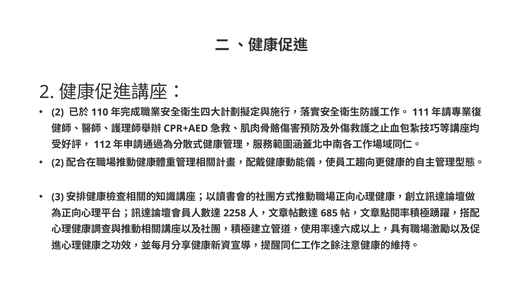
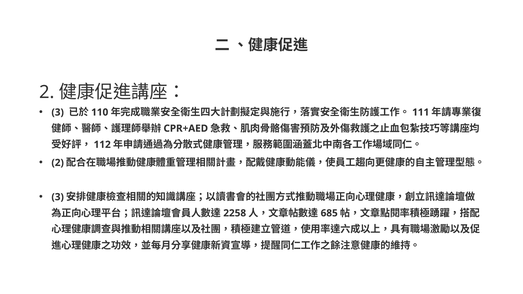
2: 2 -> 3 (58, 112)
